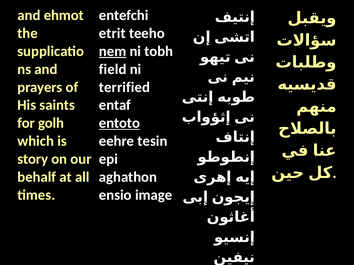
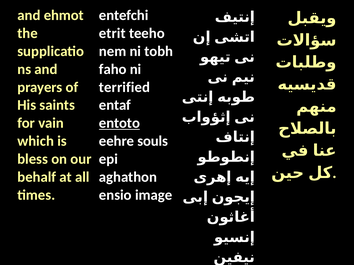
nem underline: present -> none (113, 51)
field: field -> faho (113, 69)
golh: golh -> vain (51, 123)
tesin: tesin -> souls (153, 141)
story: story -> bless (33, 159)
